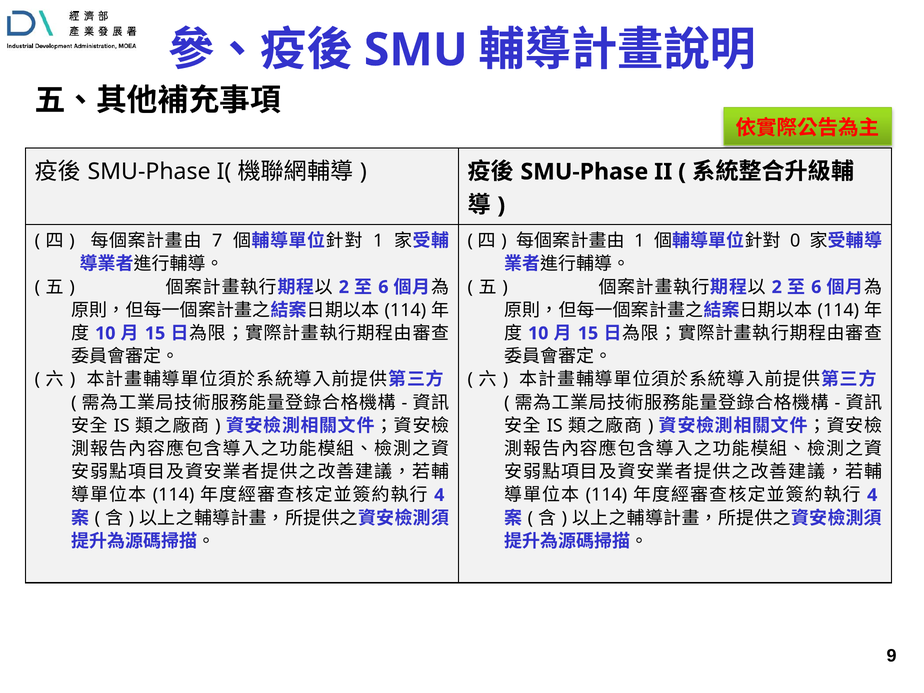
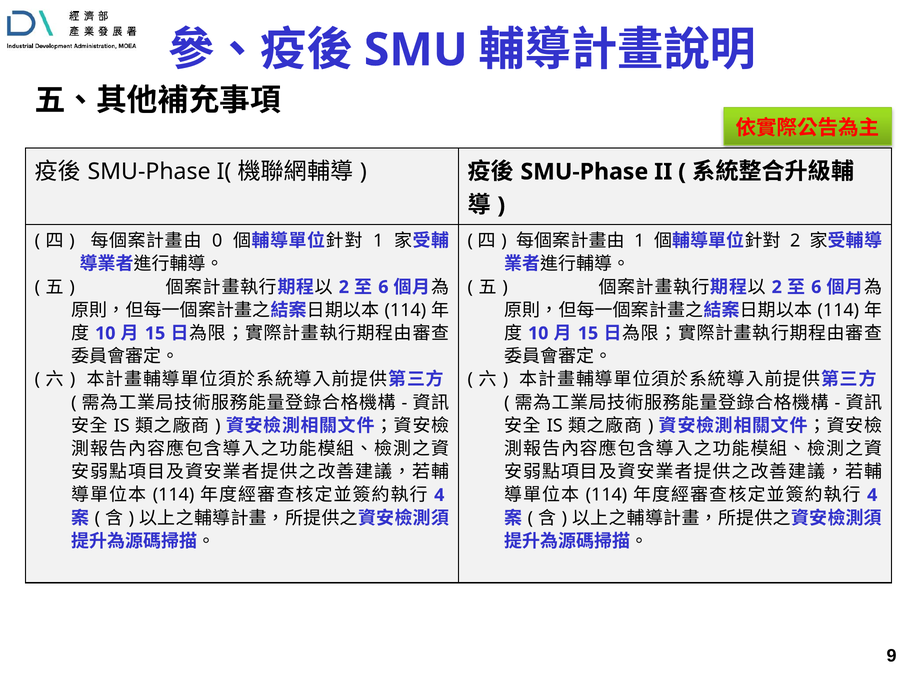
7: 7 -> 0 (217, 241)
0: 0 -> 2 (795, 241)
